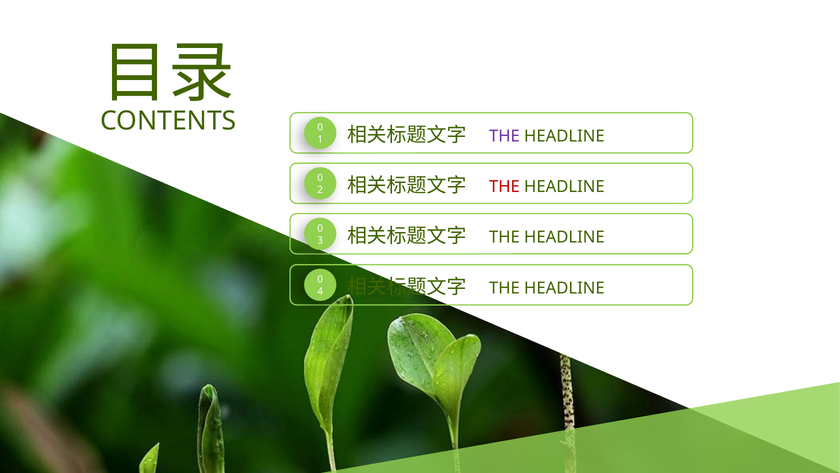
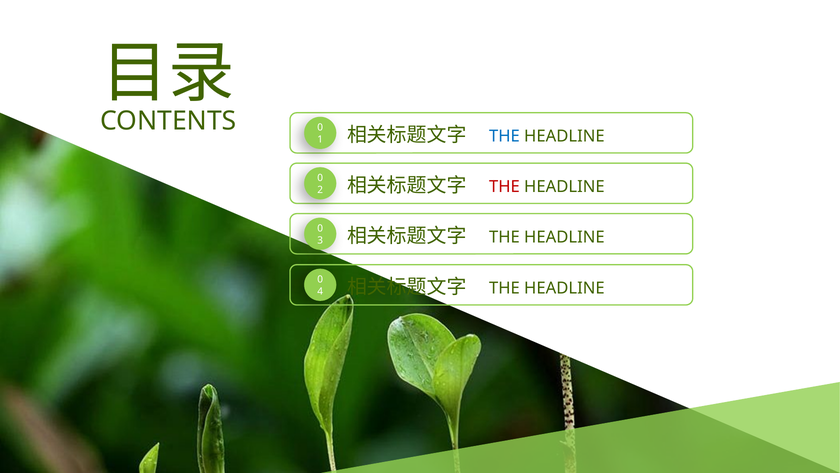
THE colour: purple -> blue (504, 136)
